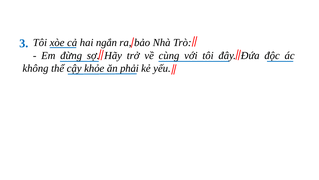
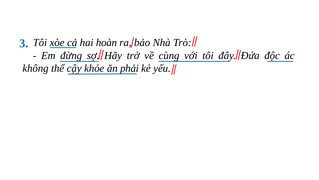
ngắn: ngắn -> hoàn (106, 43)
